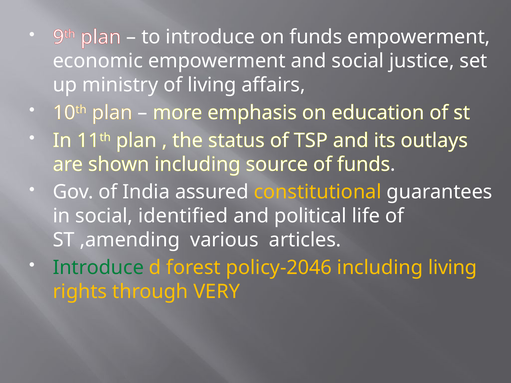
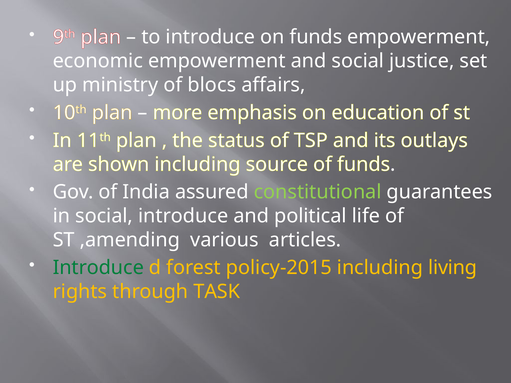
of living: living -> blocs (212, 85)
constitutional colour: yellow -> light green (318, 192)
social identified: identified -> introduce (183, 216)
policy-2046: policy-2046 -> policy-2015 (279, 268)
VERY: VERY -> TASK (217, 292)
